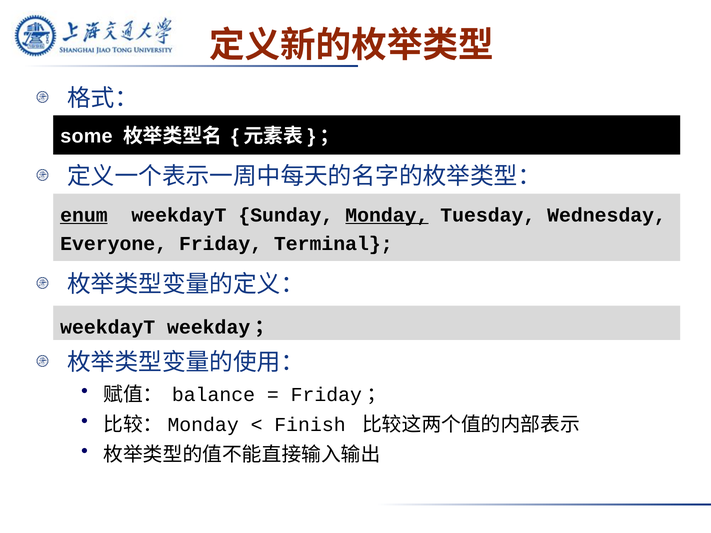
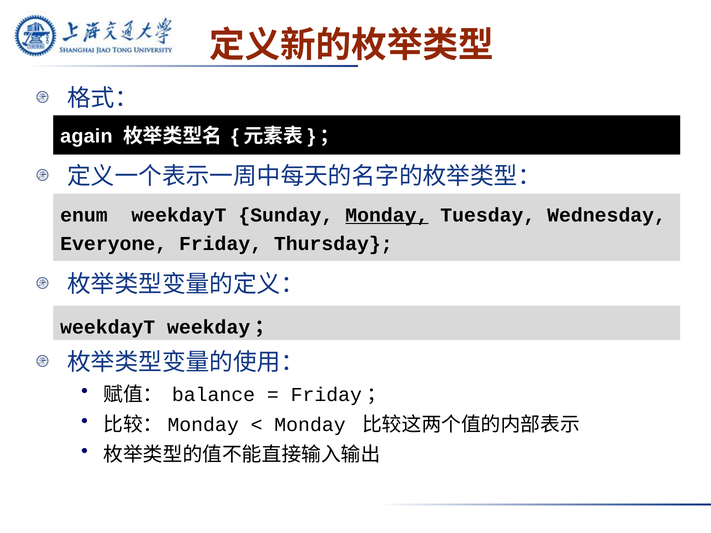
some: some -> again (86, 136)
enum underline: present -> none (84, 215)
Terminal: Terminal -> Thursday (333, 244)
Finish: Finish -> Monday (310, 425)
